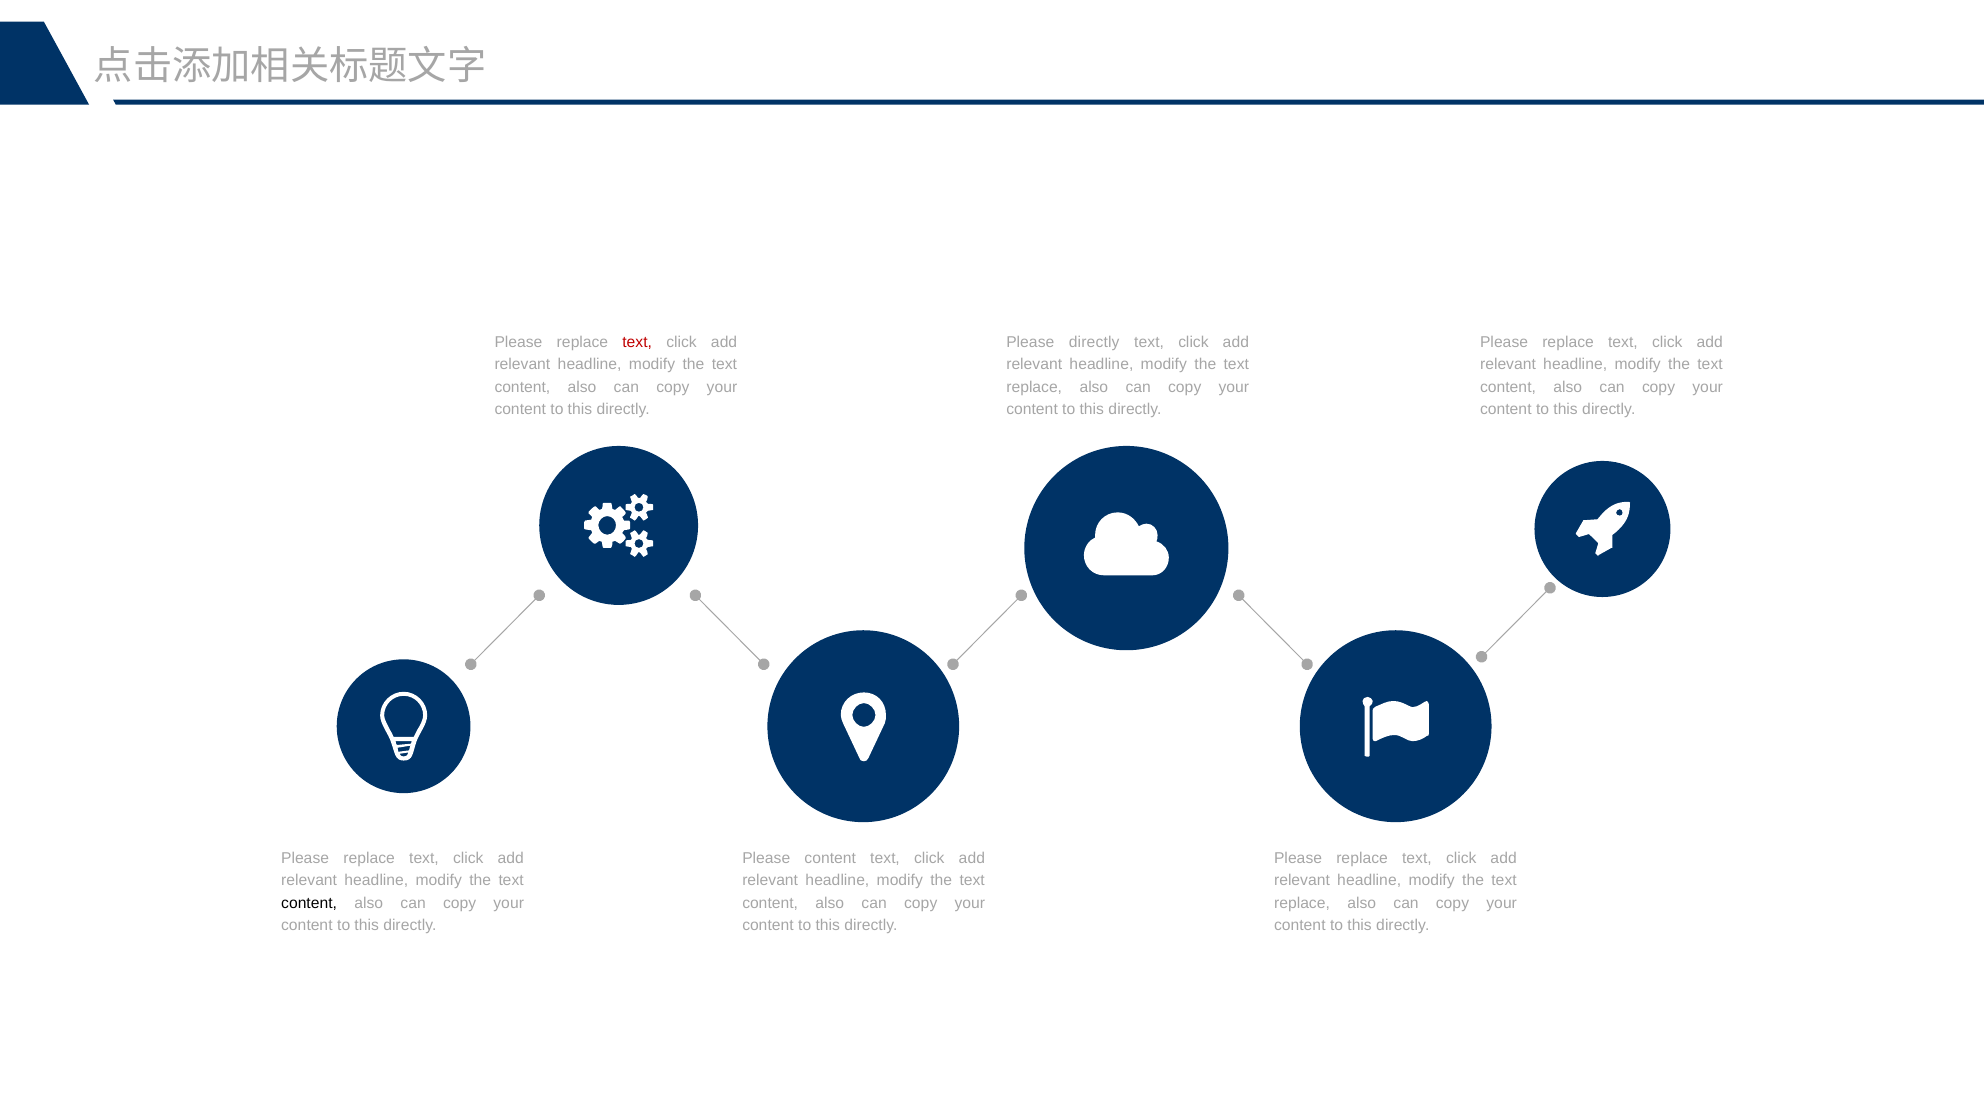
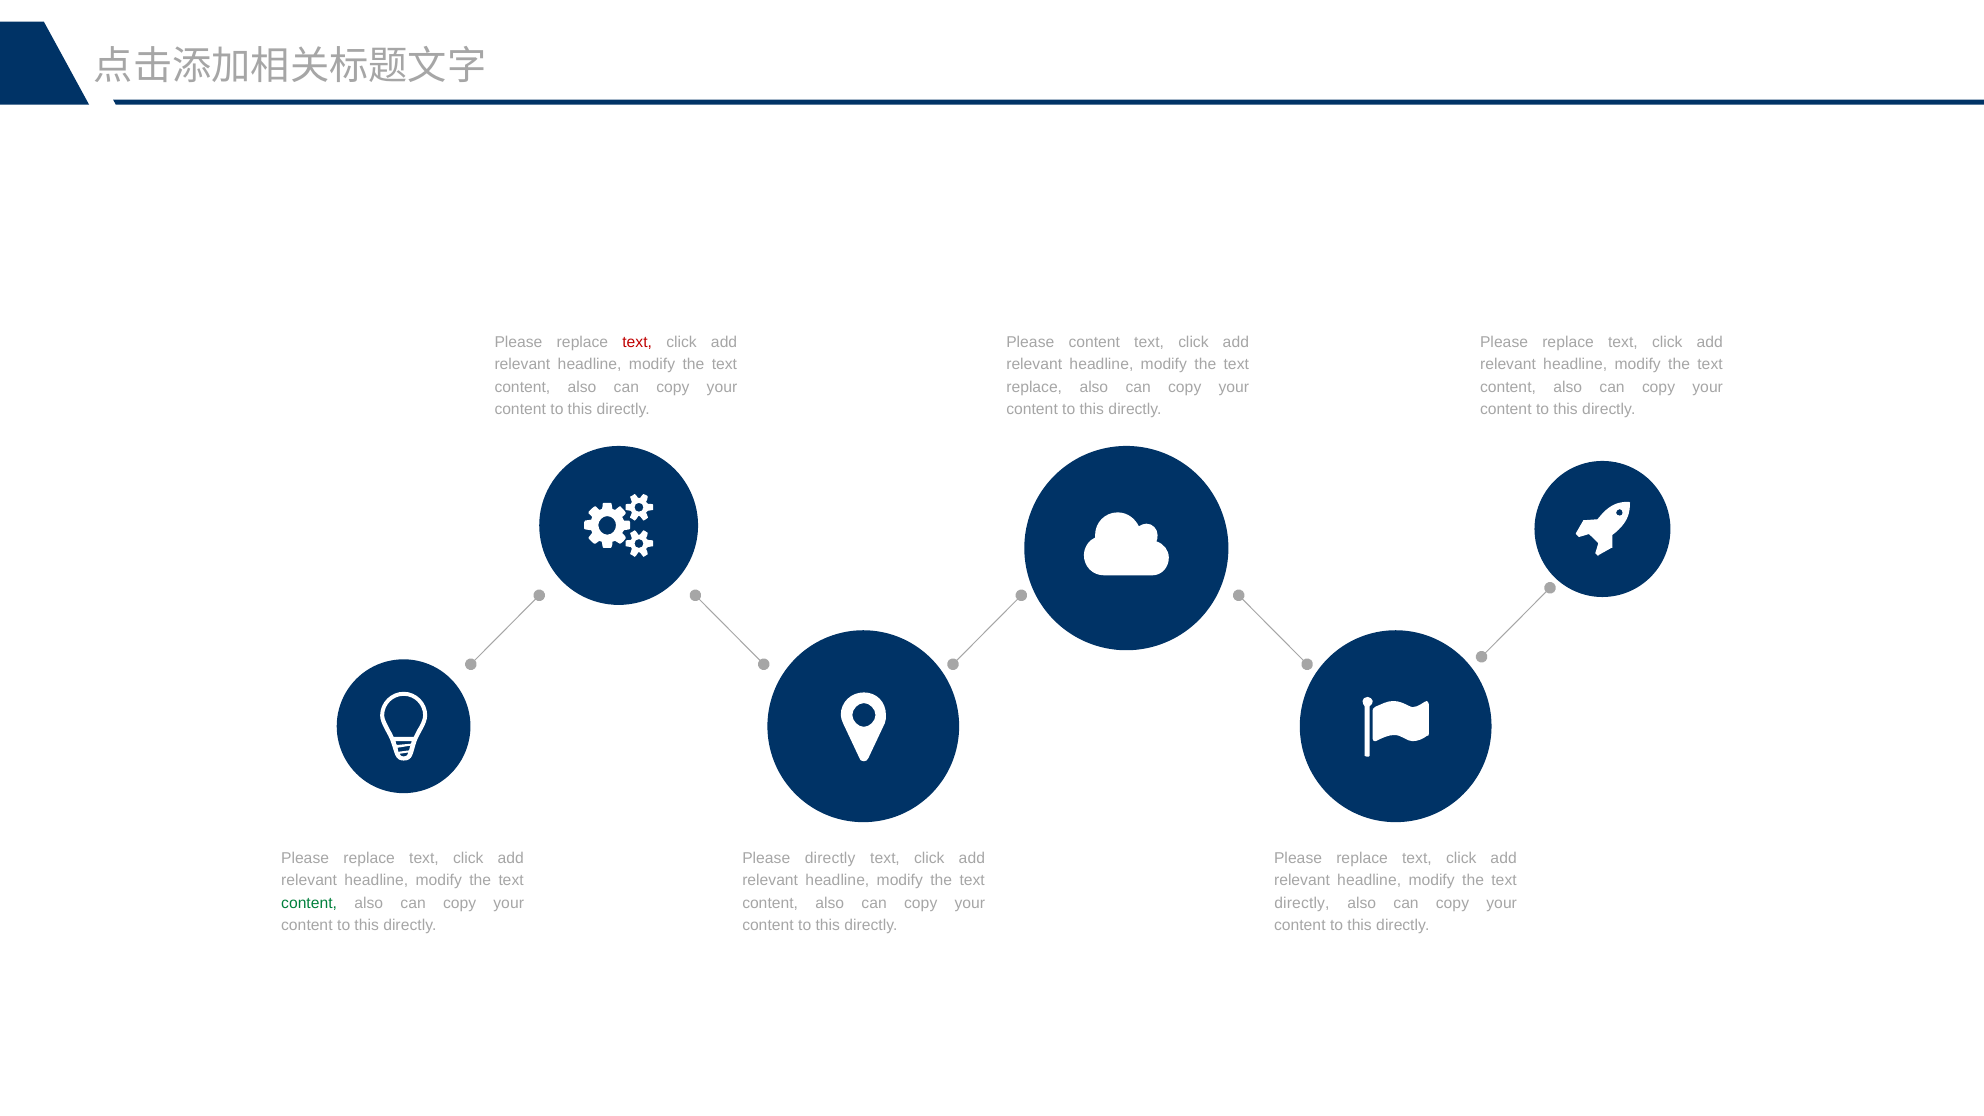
Please directly: directly -> content (1094, 342)
Please content: content -> directly (830, 858)
content colour: black -> green (309, 903)
replace: replace -> directly (1302, 903)
